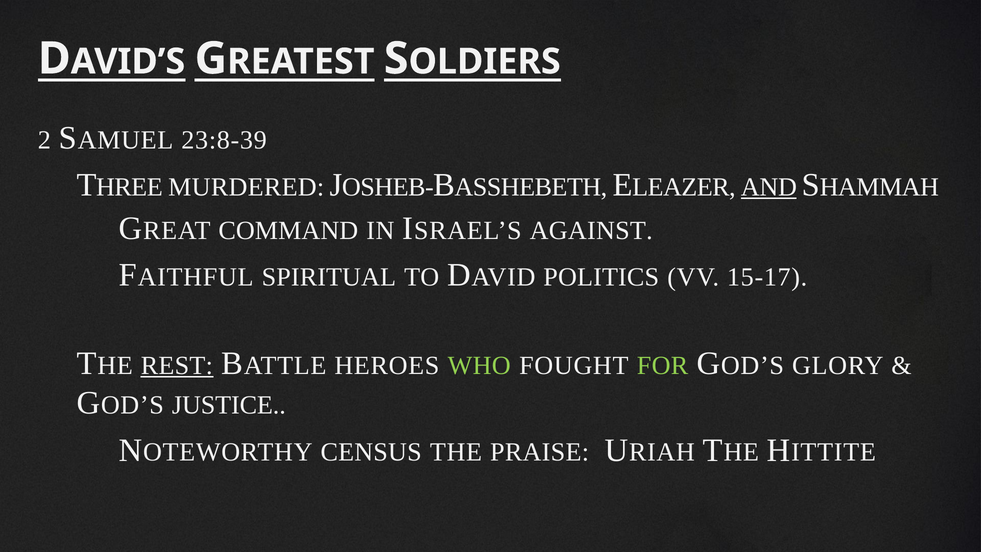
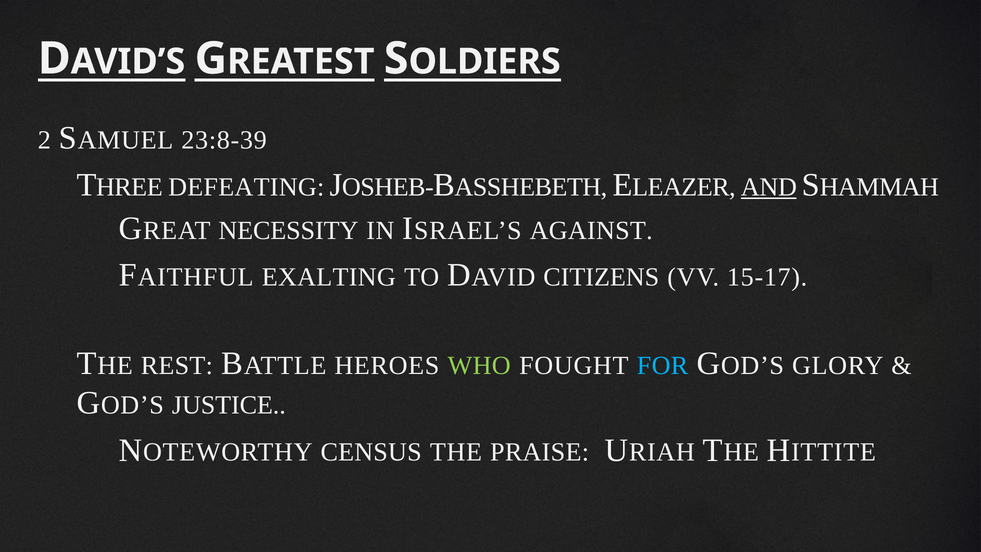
MURDERED: MURDERED -> DEFEATING (246, 187)
COMMAND: COMMAND -> NECESSITY (288, 230)
SPIRITUAL: SPIRITUAL -> EXALTING (329, 277)
POLITICS: POLITICS -> CITIZENS (601, 277)
REST underline: present -> none (177, 366)
FOR colour: light green -> light blue (663, 366)
